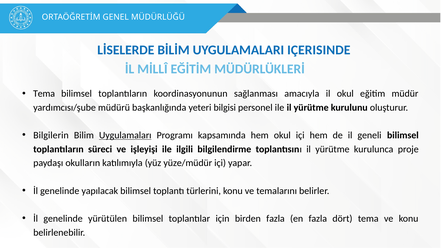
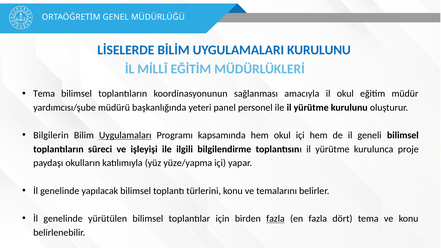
UYGULAMALARI IÇERISINDE: IÇERISINDE -> KURULUNU (319, 50)
bilgisi: bilgisi -> panel (225, 108)
yüze/müdür: yüze/müdür -> yüze/yapma (188, 163)
fazla underline: none -> present (275, 219)
